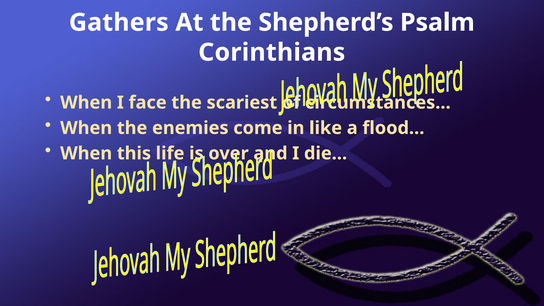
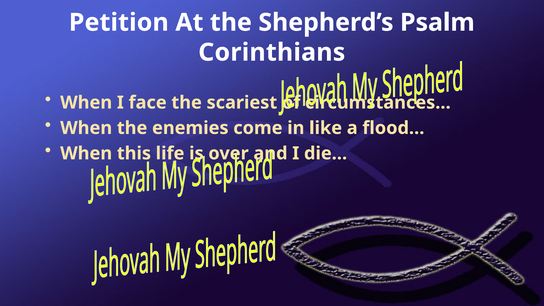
Gathers: Gathers -> Petition (119, 22)
